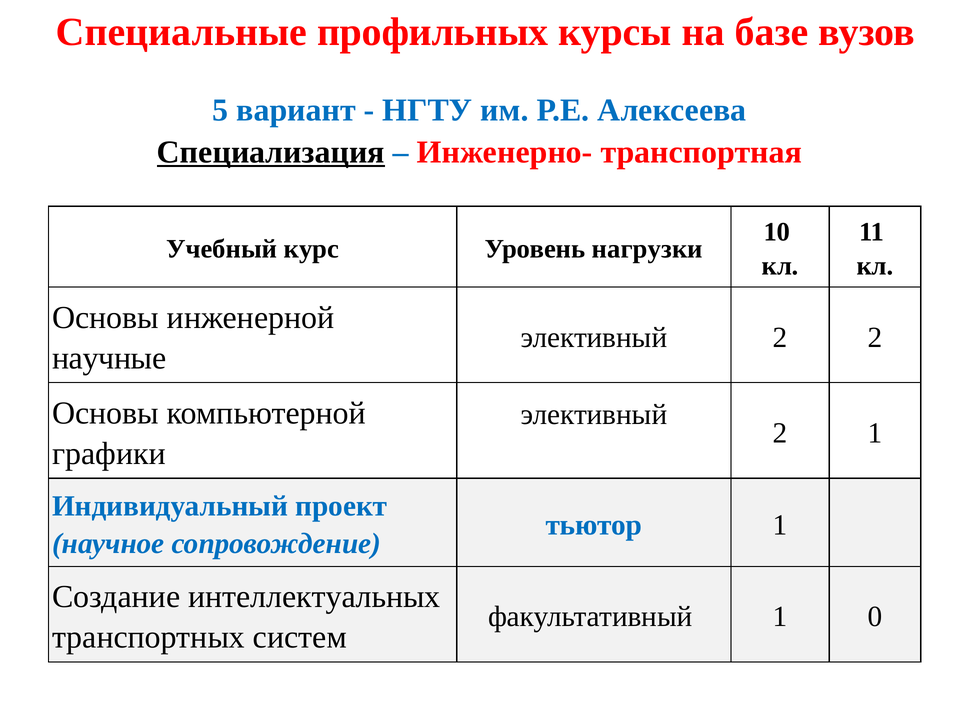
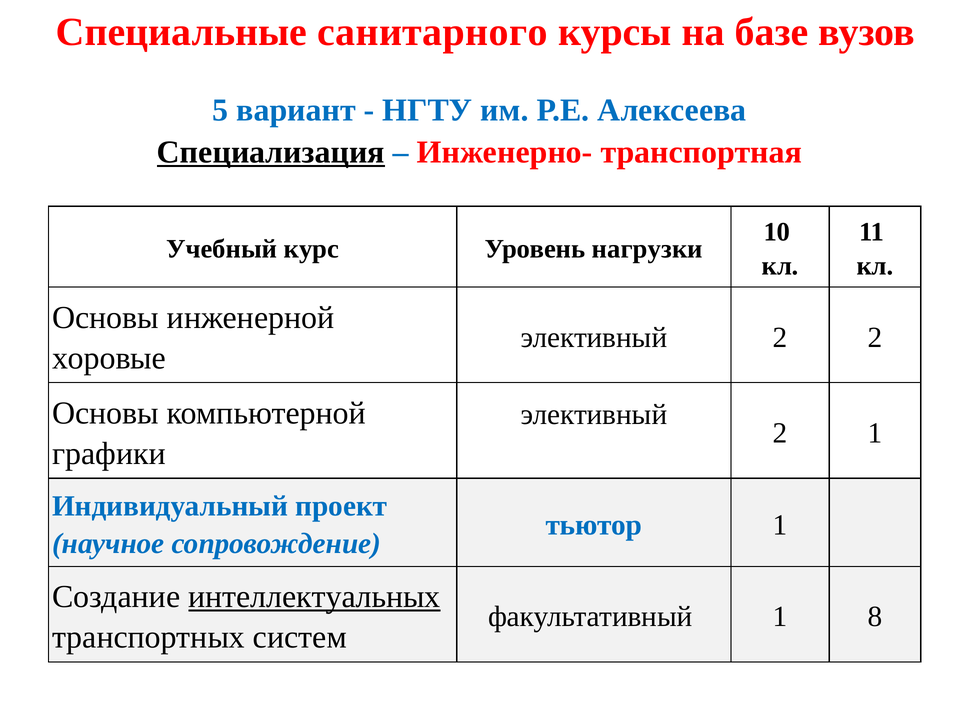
профильных: профильных -> санитарного (432, 32)
научные: научные -> хоровые (109, 358)
интеллектуальных underline: none -> present (314, 597)
0: 0 -> 8 (875, 617)
